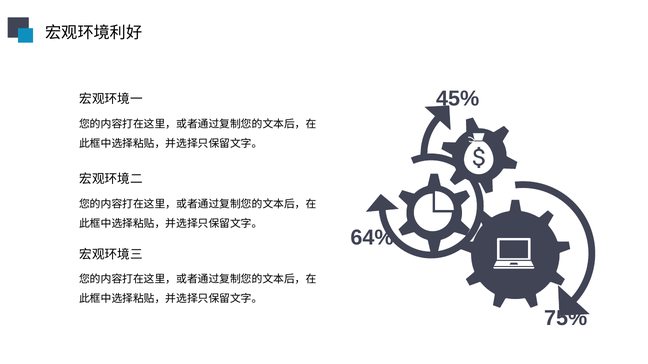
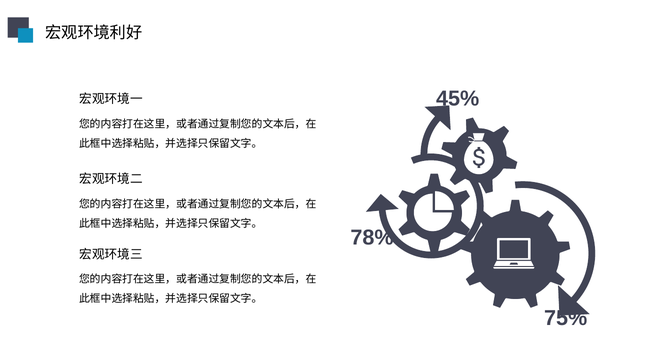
64%: 64% -> 78% (372, 238)
